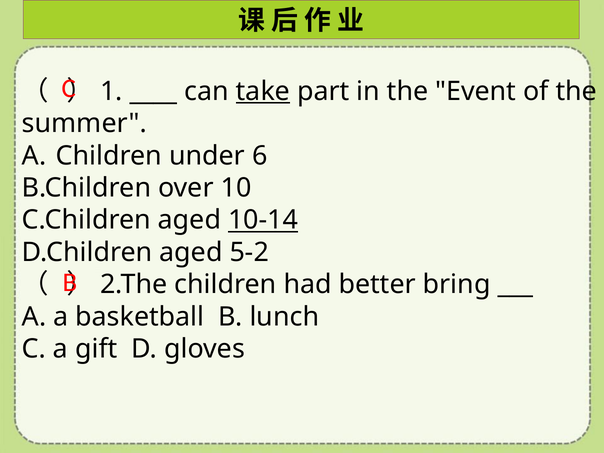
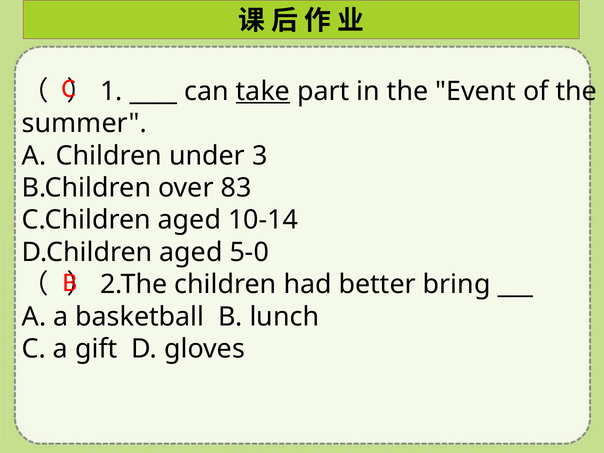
6: 6 -> 3 (260, 156)
10: 10 -> 83 (236, 188)
10-14 underline: present -> none (263, 220)
5-2: 5-2 -> 5-0 (249, 252)
